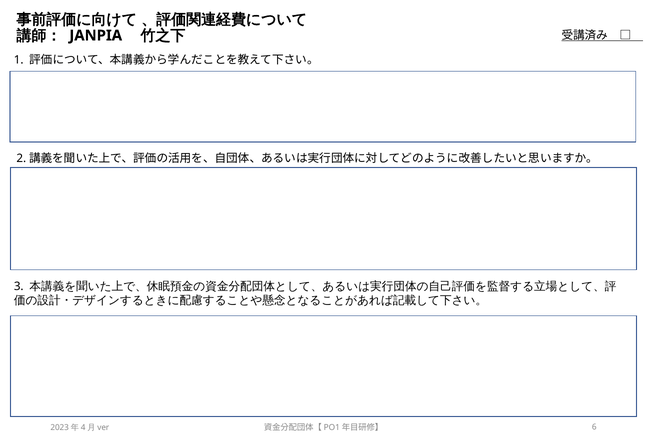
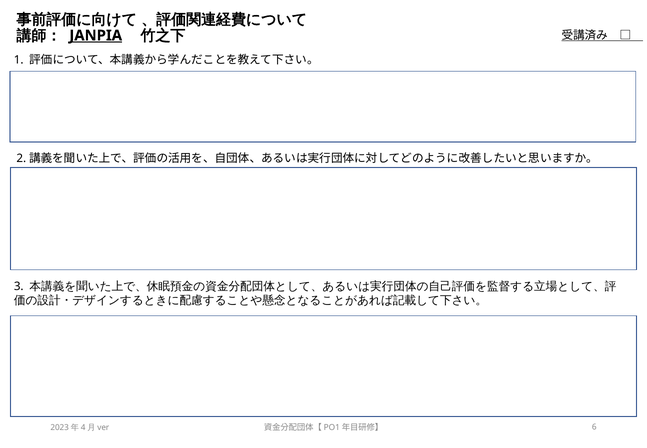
JANPIA underline: none -> present (96, 35)
